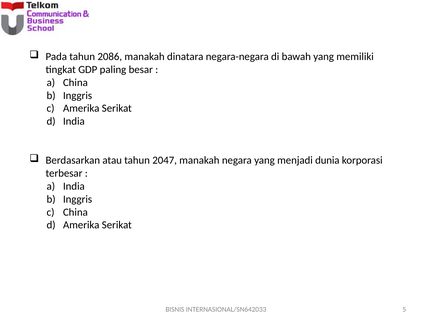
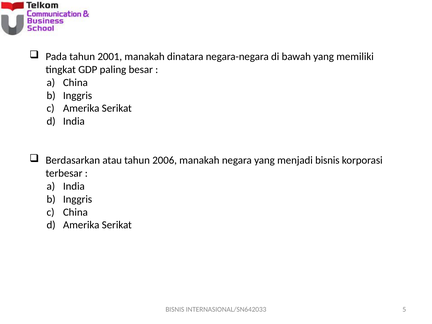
2086: 2086 -> 2001 (110, 57)
2047: 2047 -> 2006 (165, 160)
menjadi dunia: dunia -> bisnis (327, 160)
